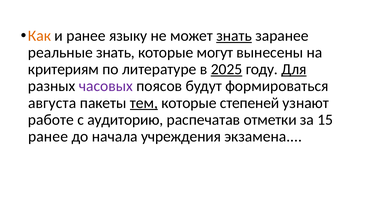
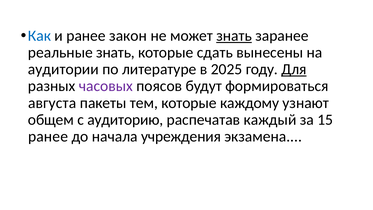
Как colour: orange -> blue (39, 36)
языку: языку -> закон (128, 36)
могут: могут -> сдать (215, 52)
критериям: критериям -> аудитории (63, 69)
2025 underline: present -> none (227, 69)
тем underline: present -> none (144, 103)
степеней: степеней -> каждому (250, 103)
работе: работе -> общем (51, 120)
отметки: отметки -> каждый (270, 120)
